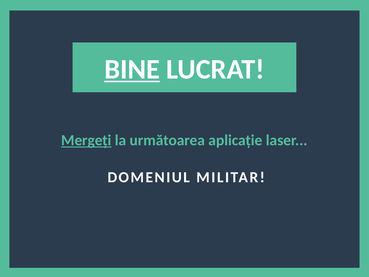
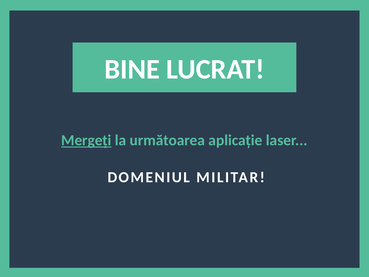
BINE underline: present -> none (132, 69)
